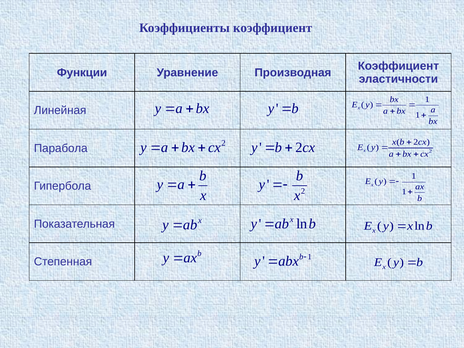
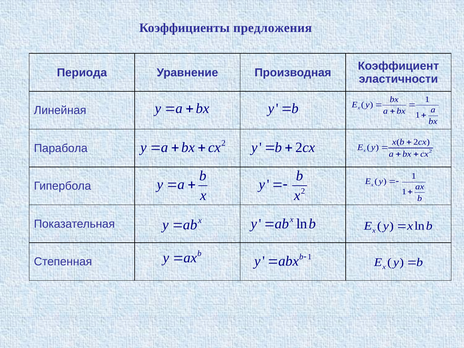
Коэффициенты коэффициент: коэффициент -> предложения (273, 28)
Функции: Функции -> Периода (82, 73)
